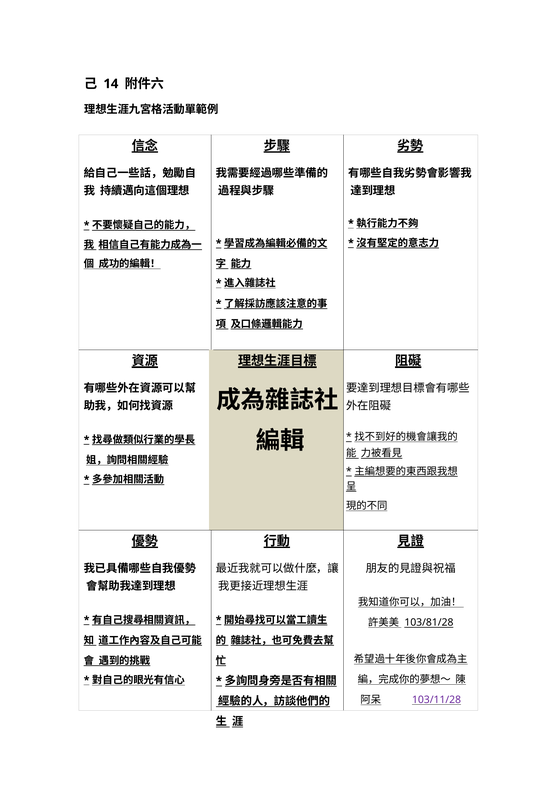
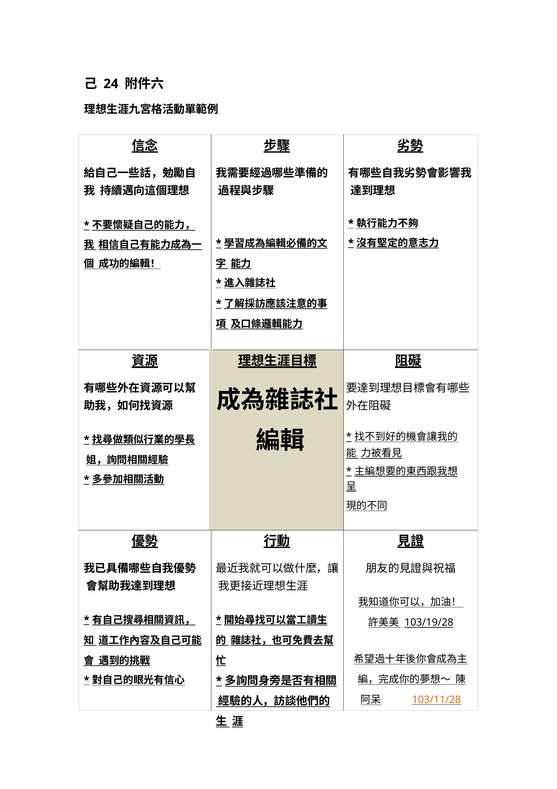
14: 14 -> 24 (111, 84)
103/81/28: 103/81/28 -> 103/19/28 (429, 622)
103/11/28 colour: purple -> orange (437, 700)
